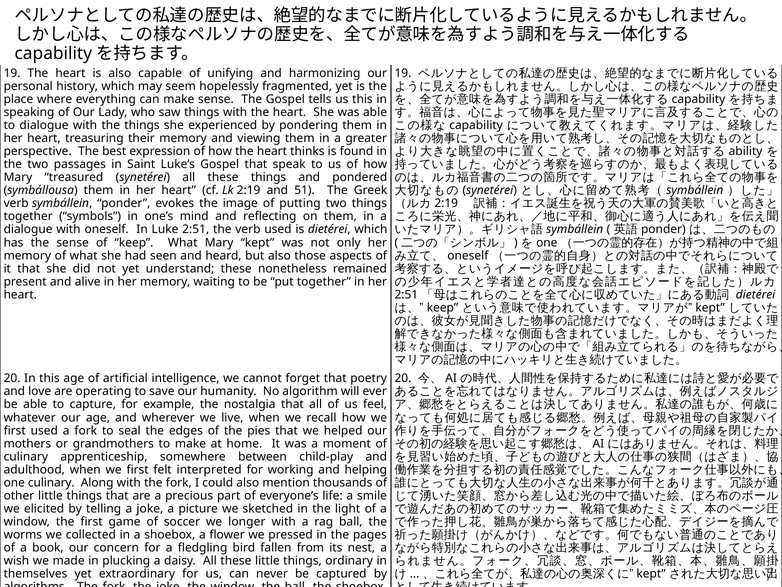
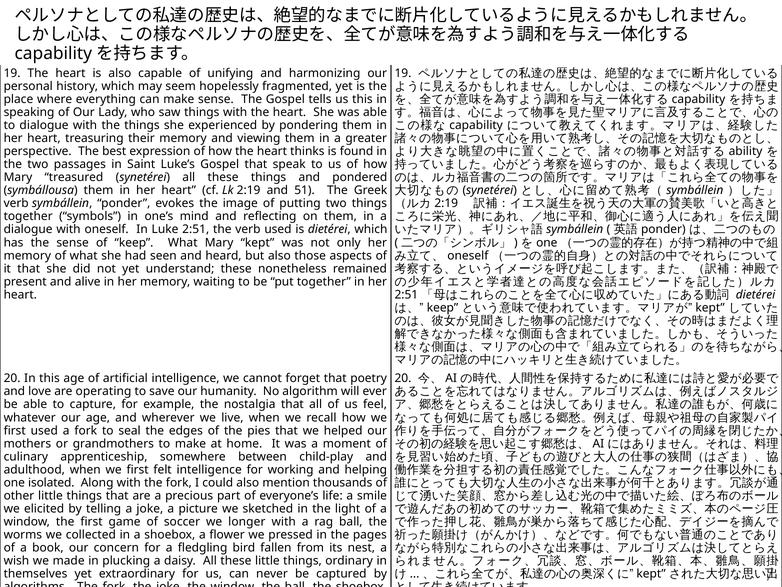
felt interpreted: interpreted -> intelligence (209, 469)
one culinary: culinary -> isolated (51, 482)
